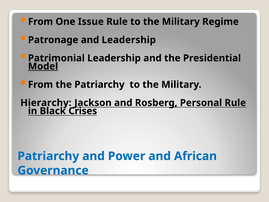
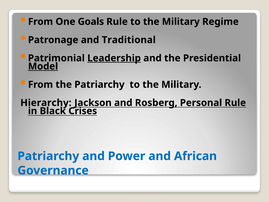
Issue: Issue -> Goals (91, 22)
and Leadership: Leadership -> Traditional (129, 40)
Leadership underline: none -> present (114, 58)
